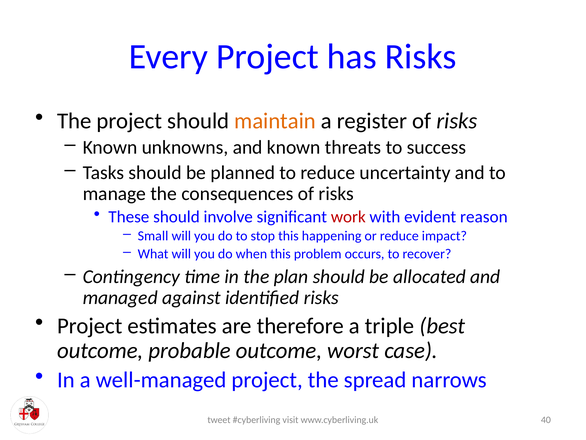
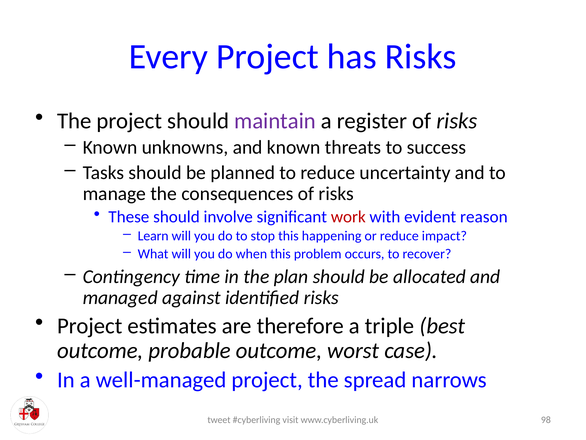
maintain colour: orange -> purple (275, 121)
Small: Small -> Learn (153, 236)
40: 40 -> 98 (546, 420)
